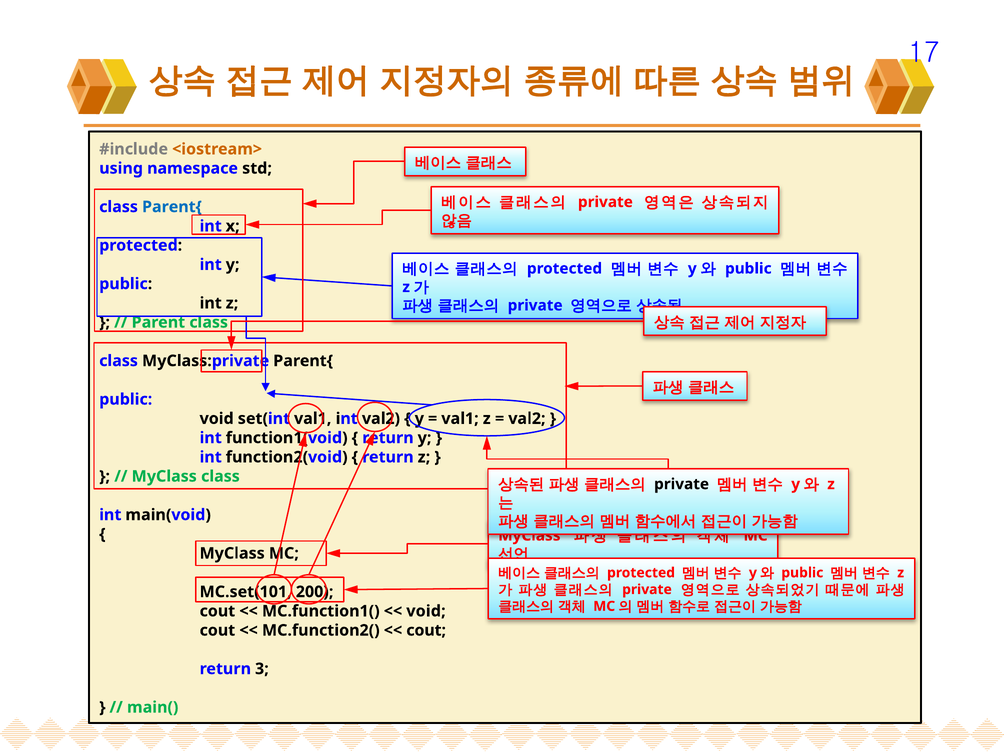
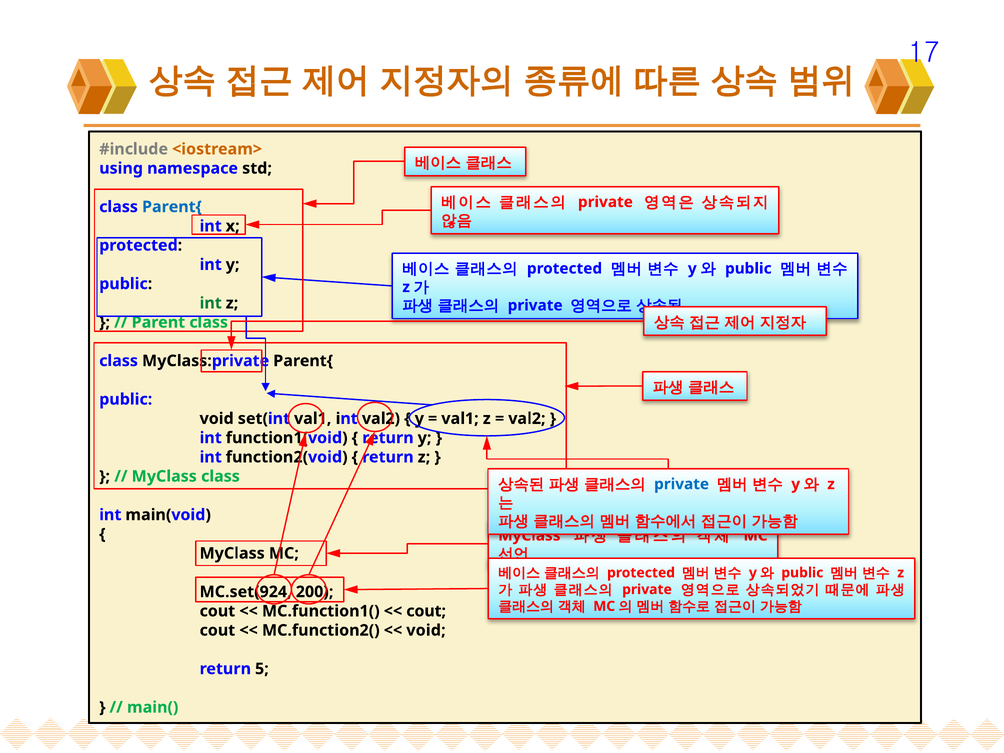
int colour: black -> green (211, 303)
private colour: black -> blue (682, 484)
MC.set(101: MC.set(101 -> MC.set(924 (246, 592)
void: void -> cout (426, 611)
cout: cout -> void (426, 630)
3: 3 -> 5 (262, 669)
